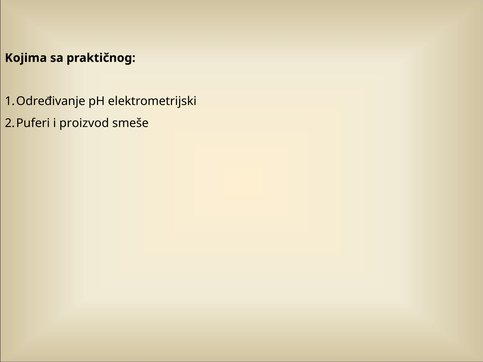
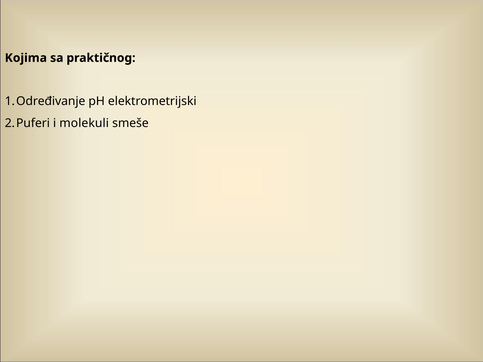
proizvod: proizvod -> molekuli (84, 123)
